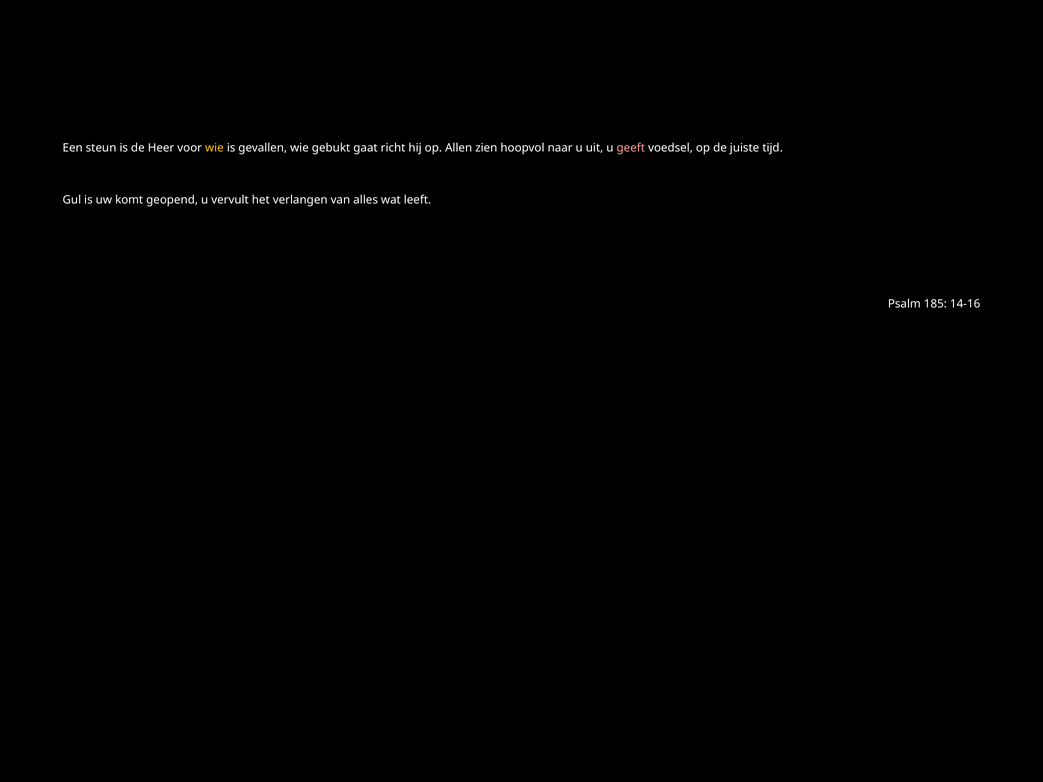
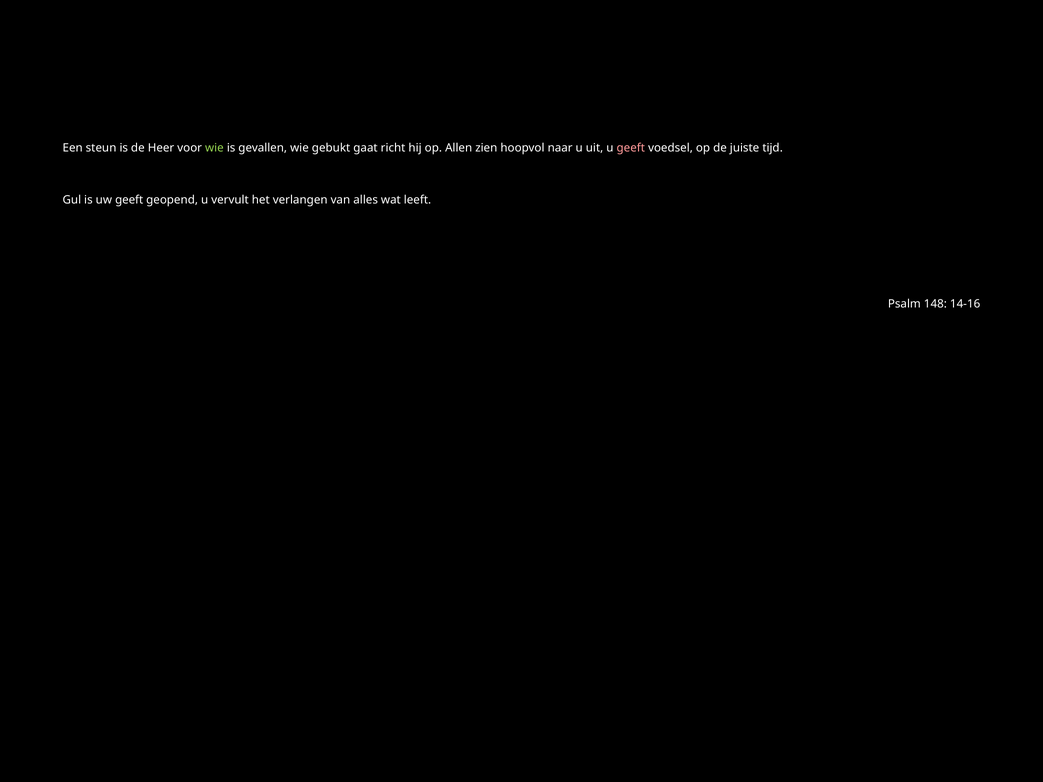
wie colour: yellow -> light green (214, 148)
uw komt: komt -> geeft (129, 200)
185: 185 -> 148 (935, 304)
